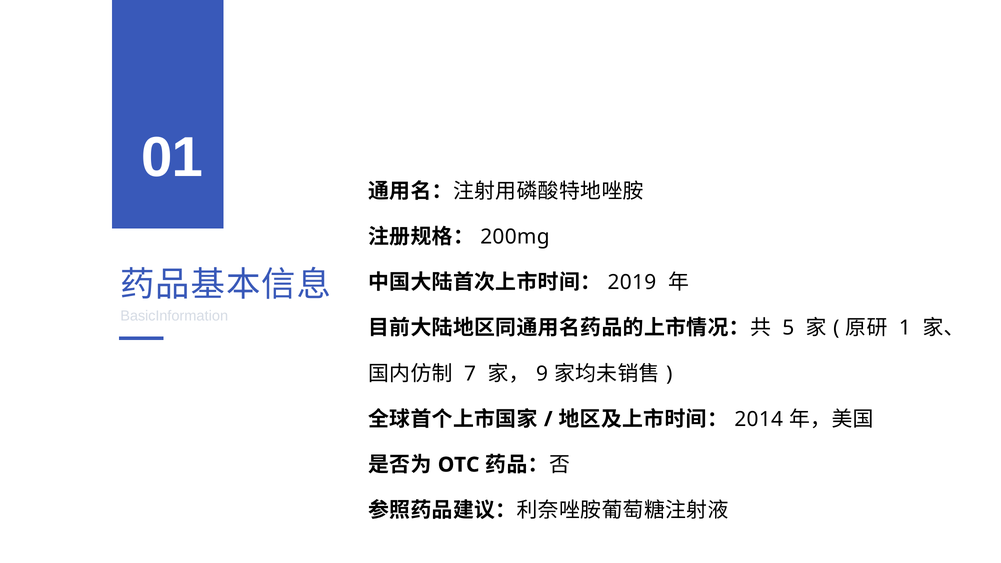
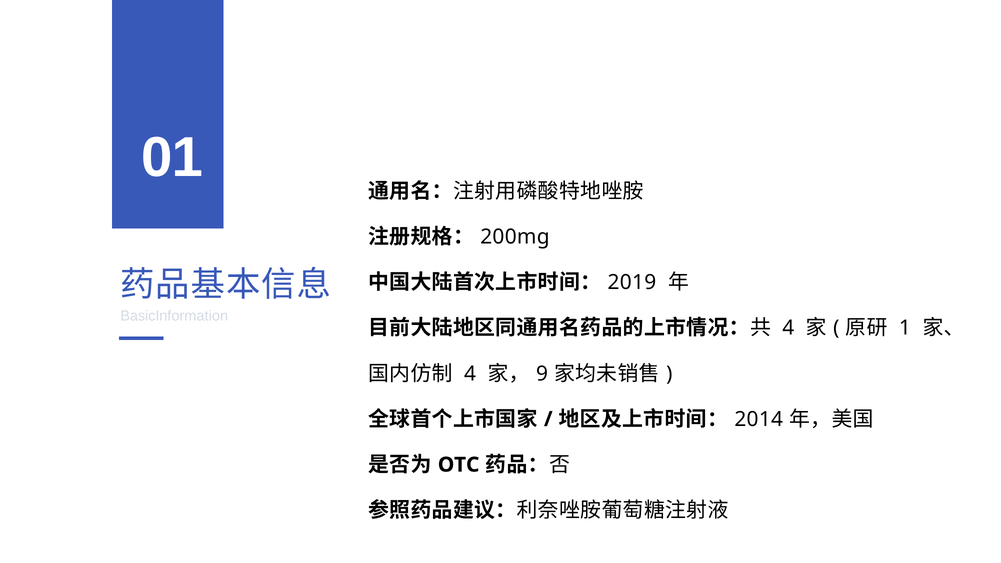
5: 5 -> 4 (788, 328)
7: 7 -> 4 (470, 374)
